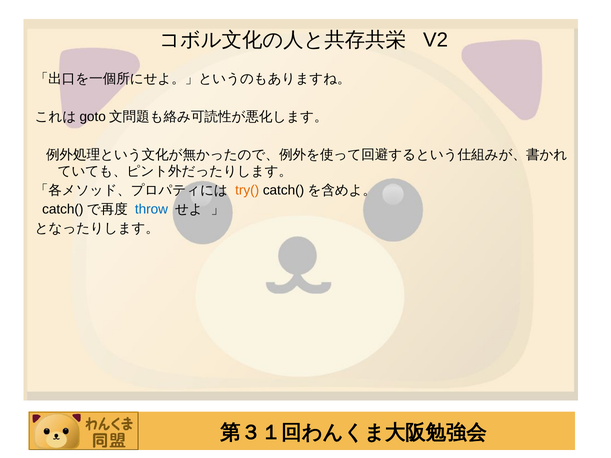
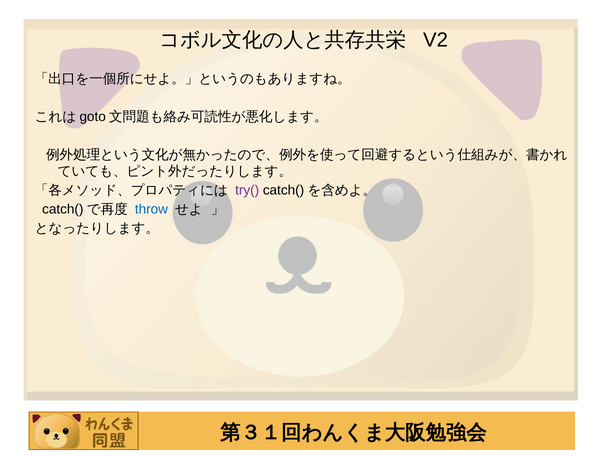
try( colour: orange -> purple (247, 190)
